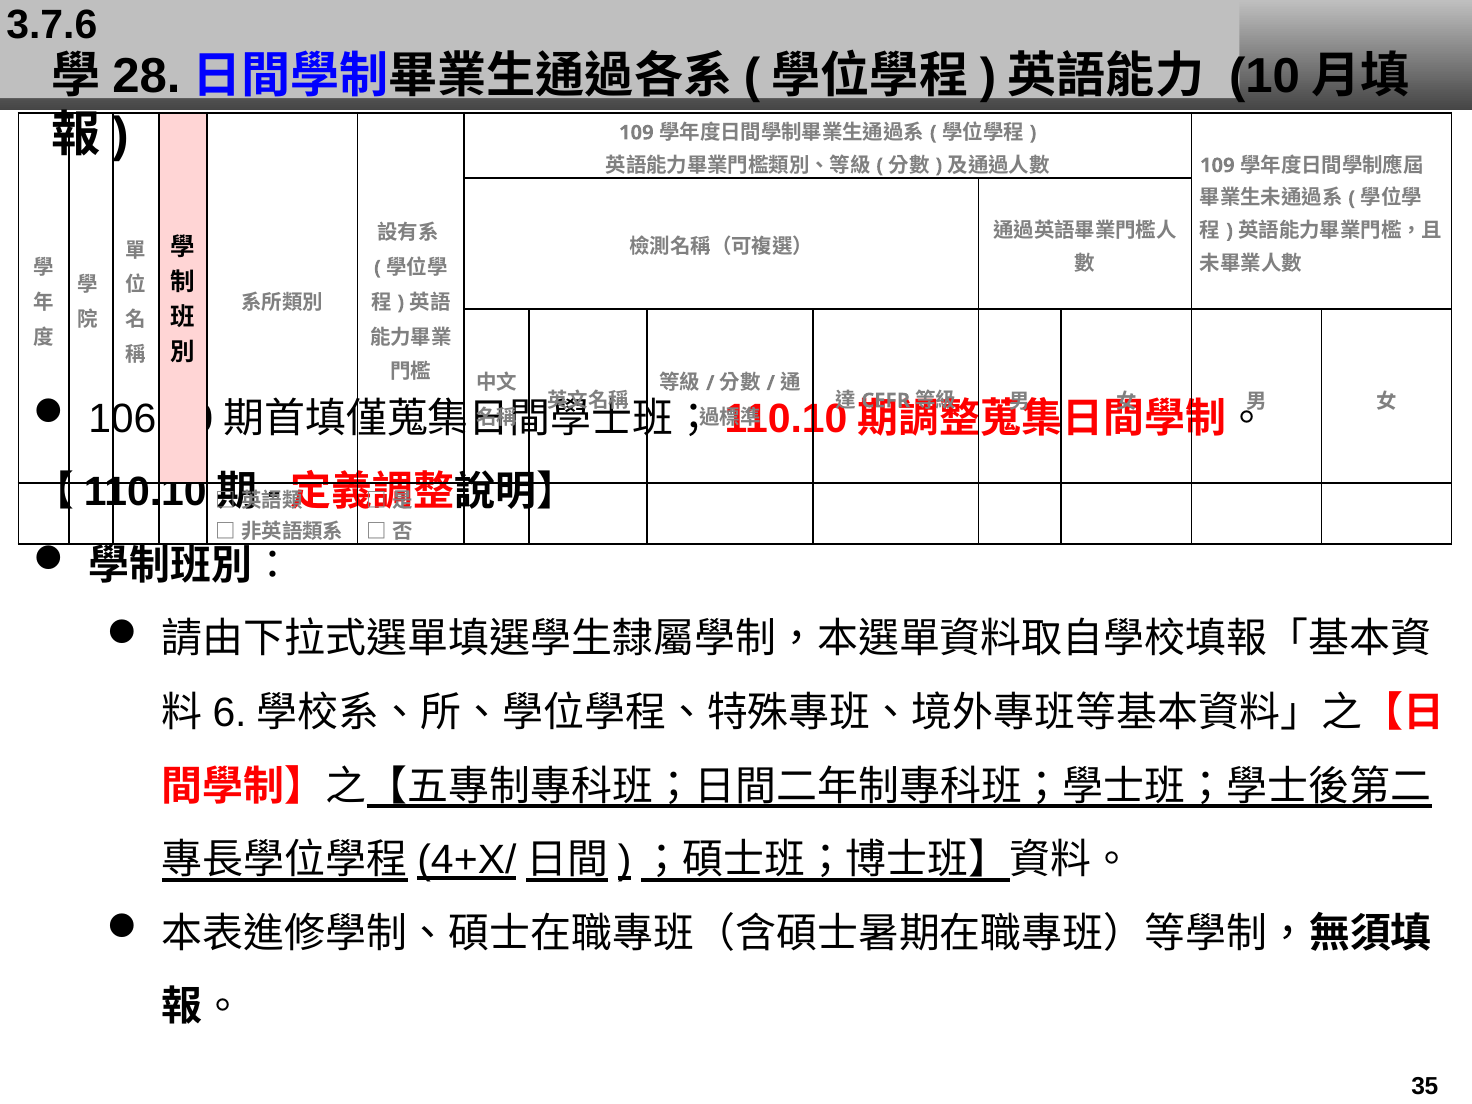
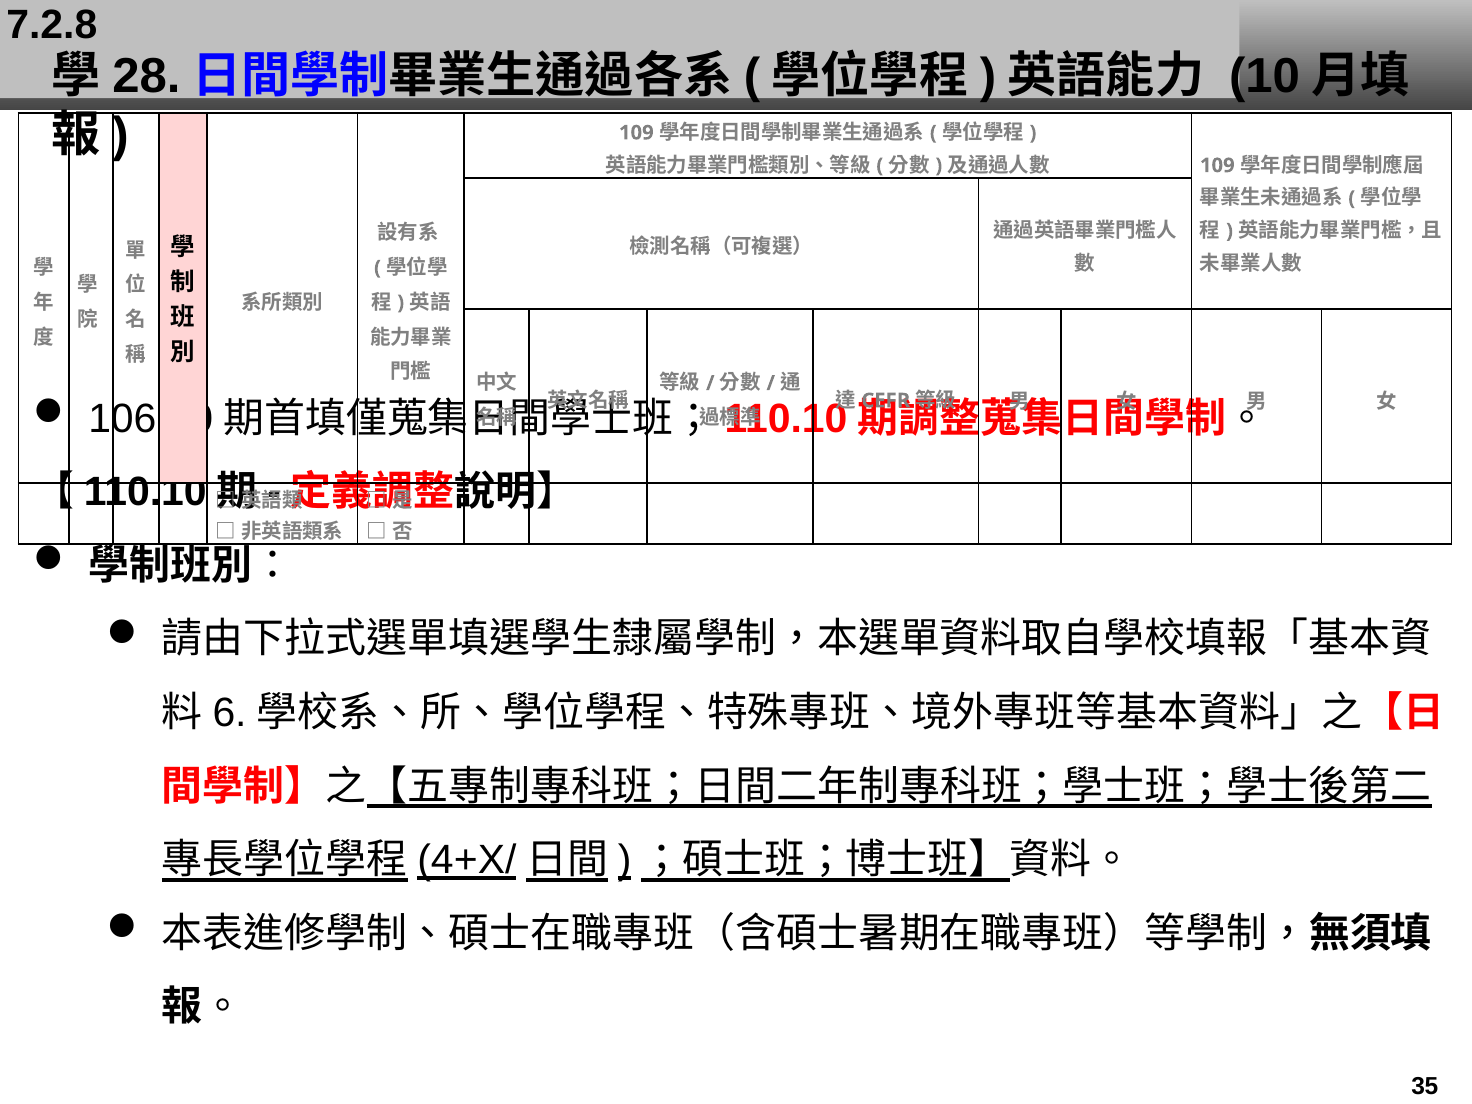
3.7.6: 3.7.6 -> 7.2.8 (52, 25)
